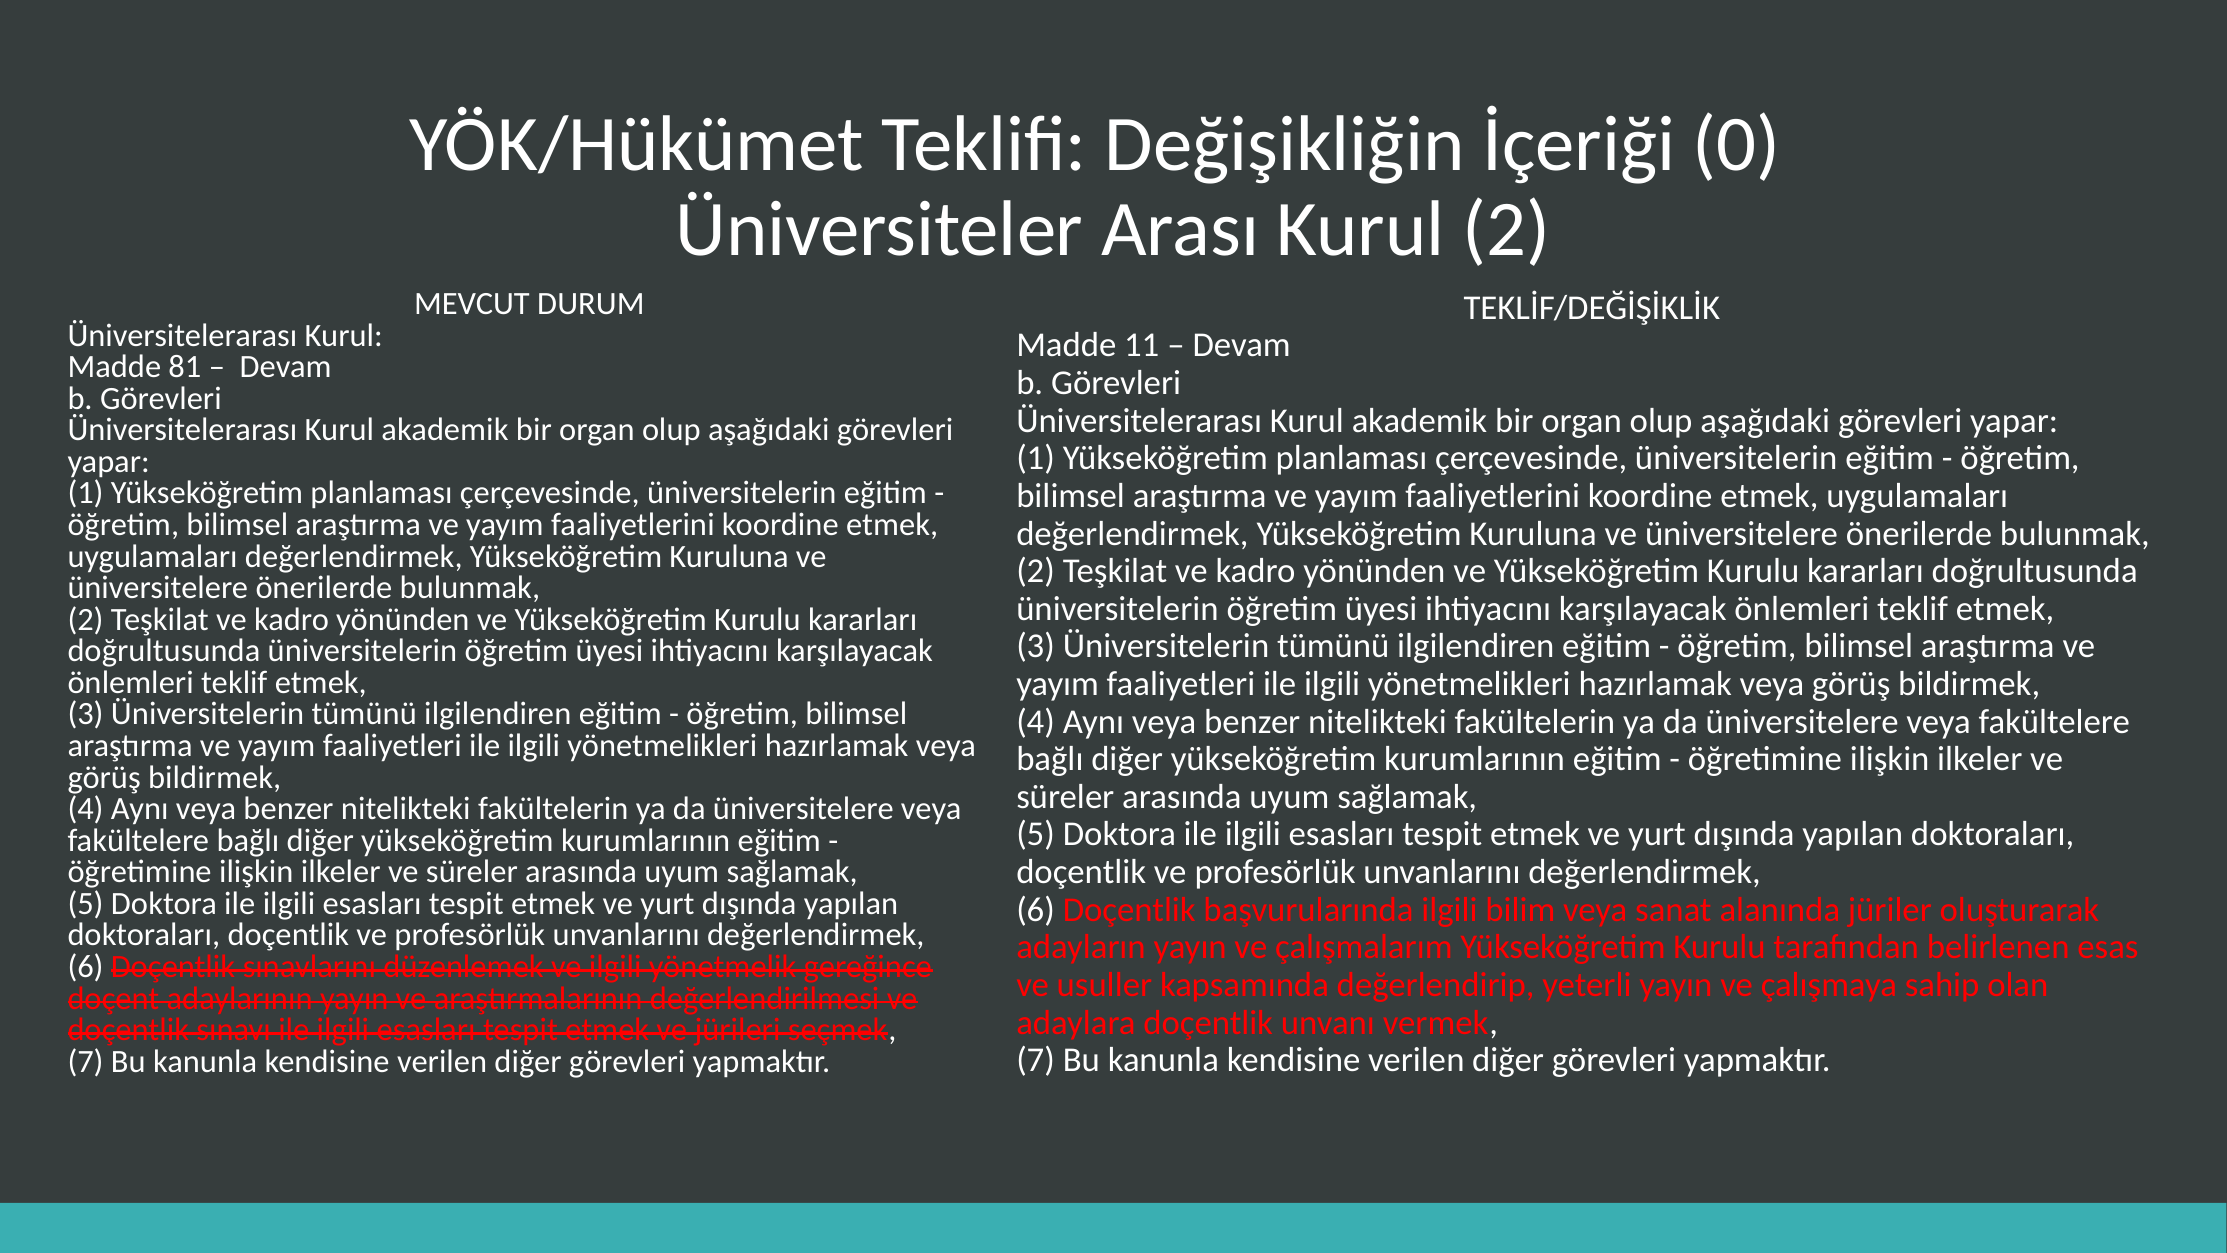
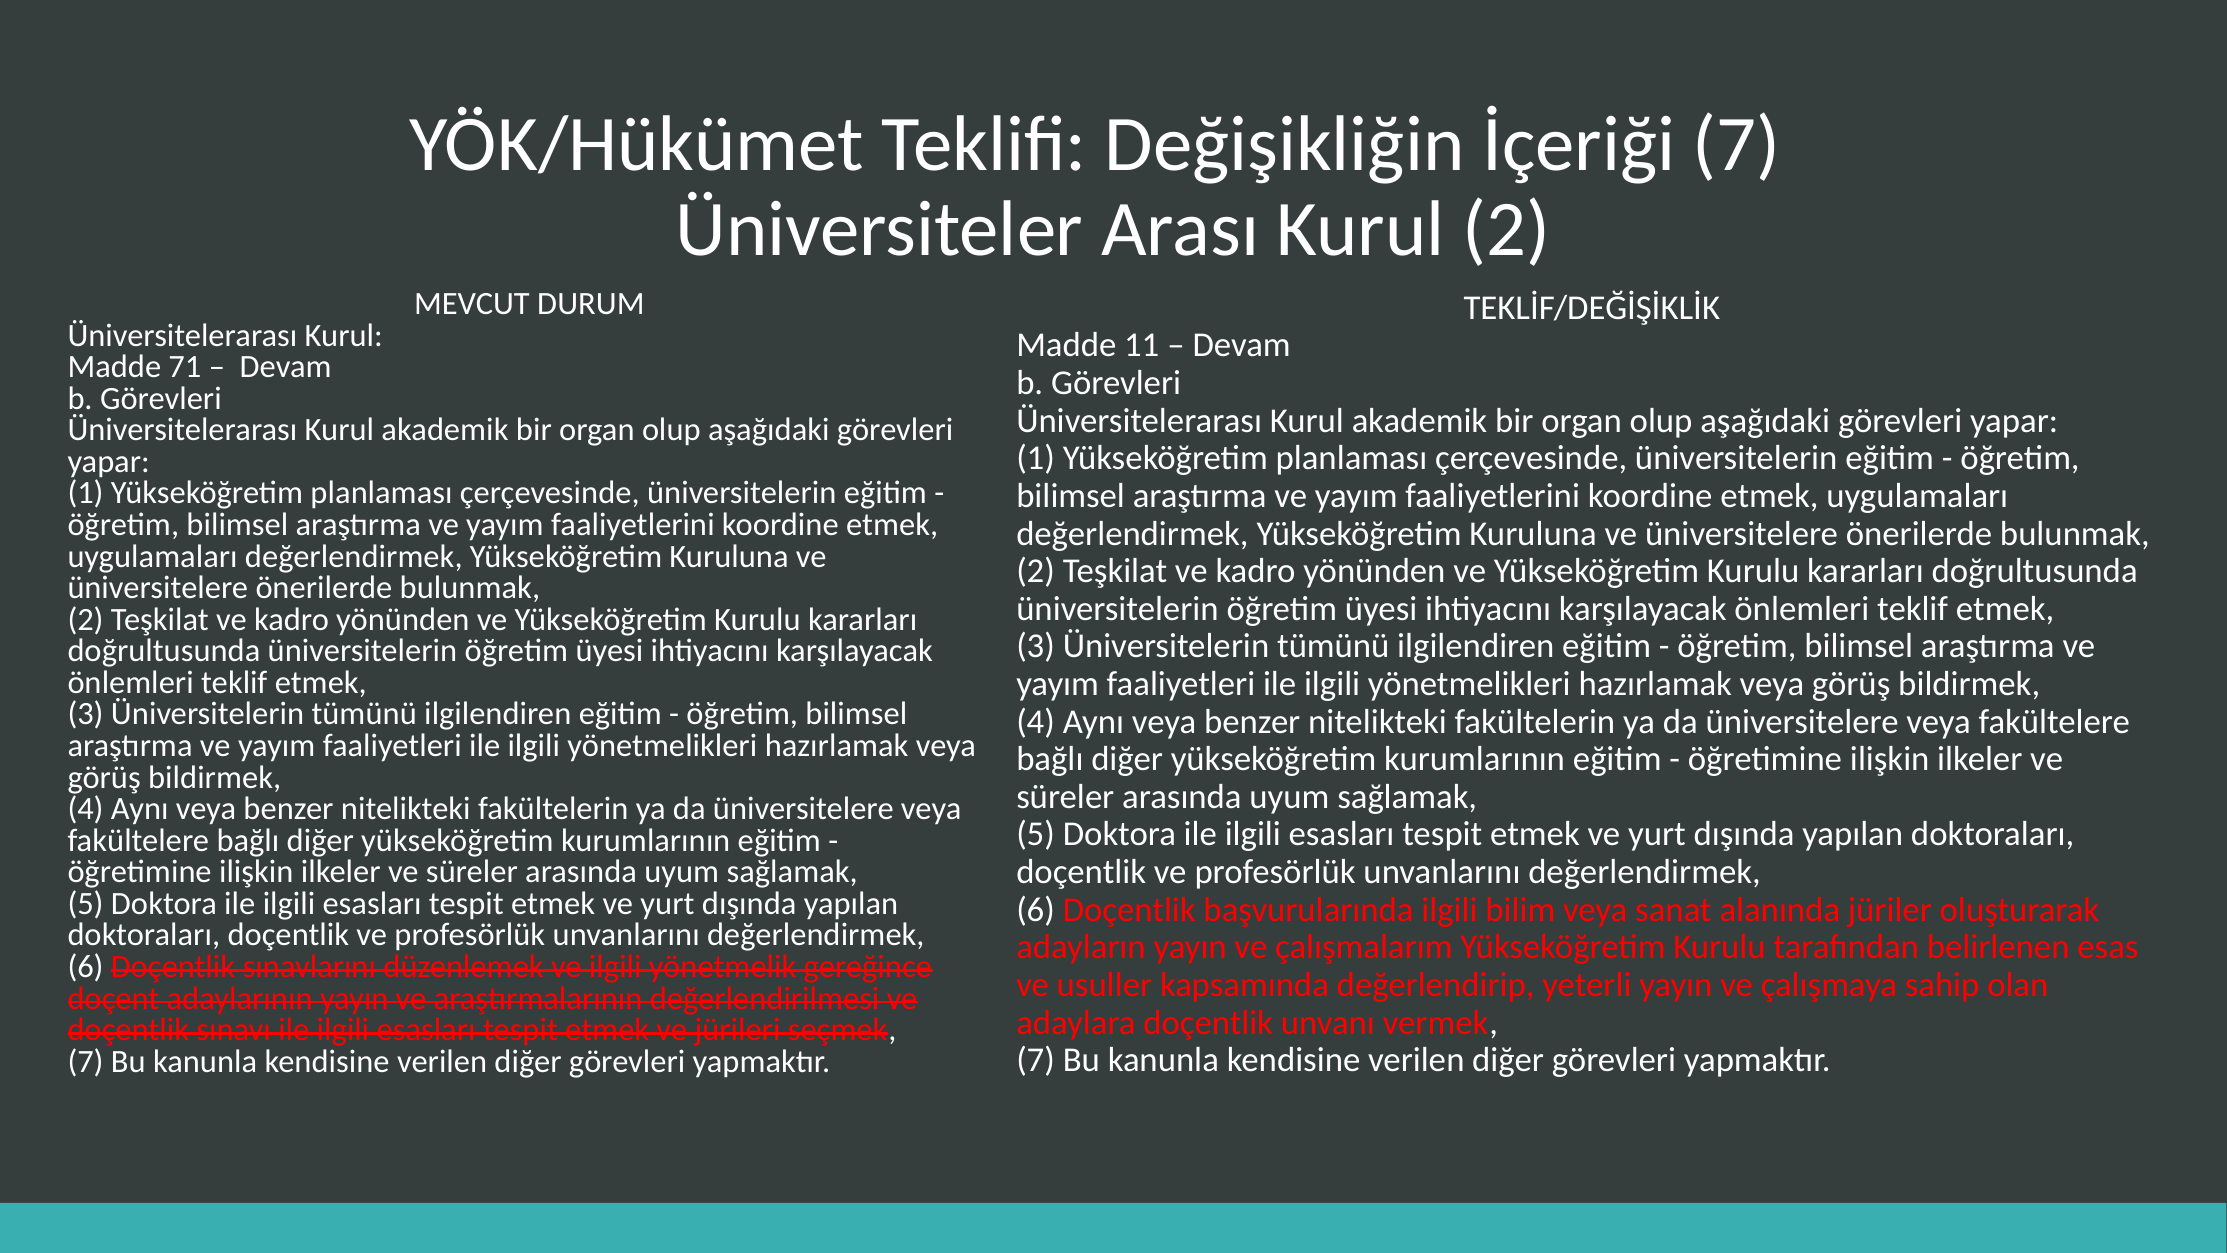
İçeriği 0: 0 -> 7 (1737, 144)
81: 81 -> 71 (185, 367)
